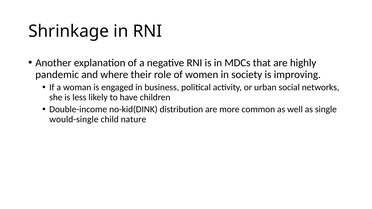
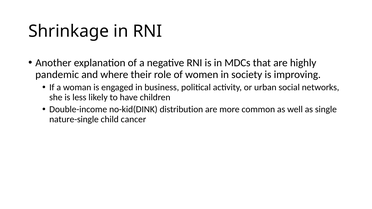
would-single: would-single -> nature-single (74, 119)
nature: nature -> cancer (133, 119)
